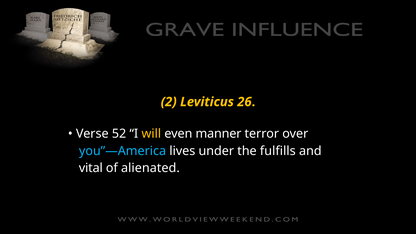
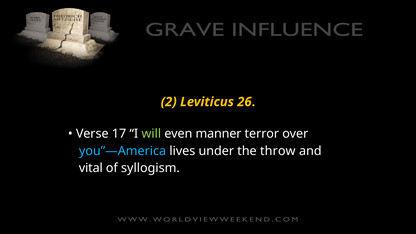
52: 52 -> 17 (119, 134)
will colour: yellow -> light green (151, 134)
fulfills: fulfills -> throw (278, 151)
alienated: alienated -> syllogism (150, 168)
